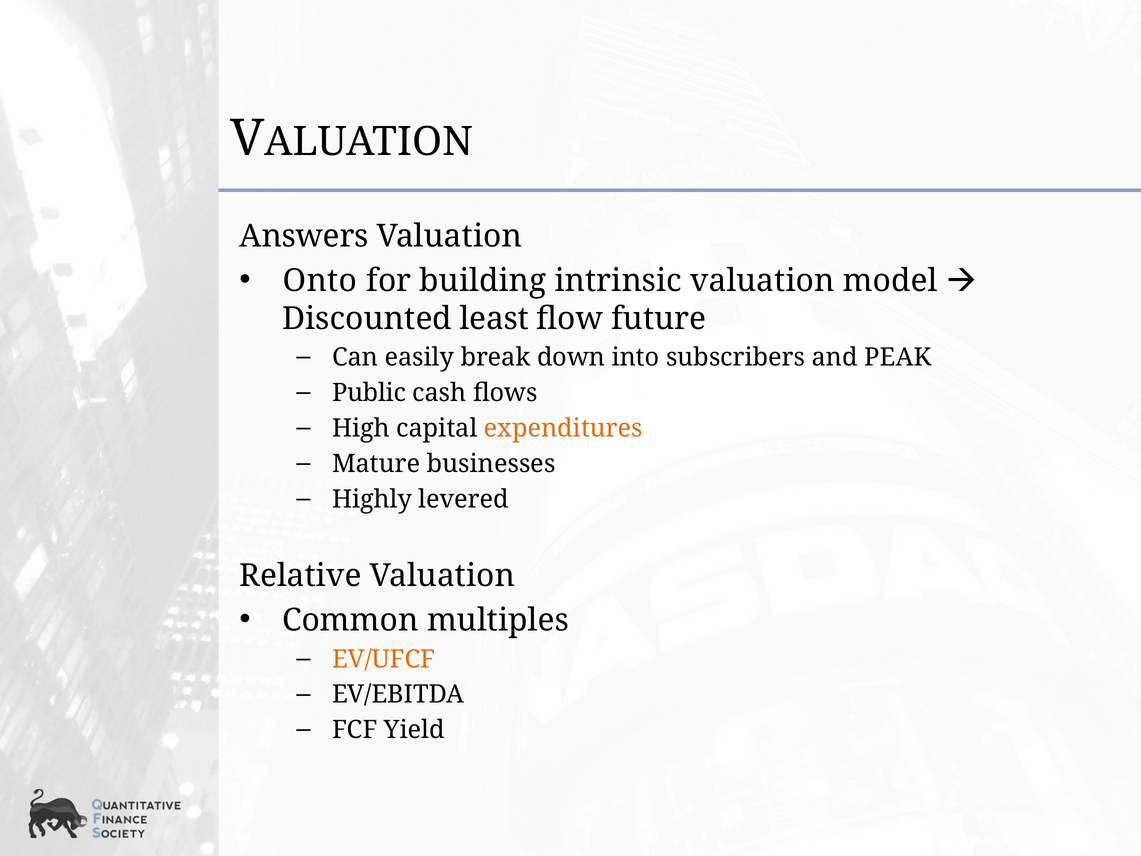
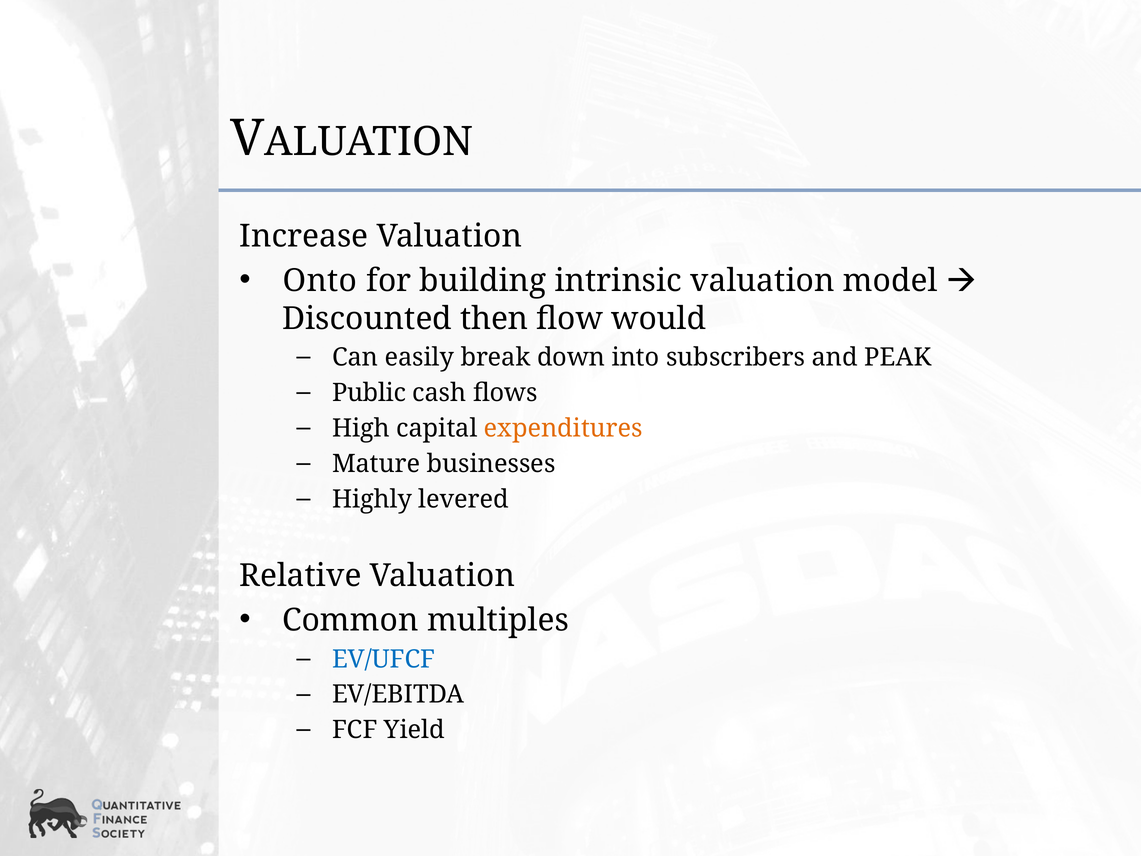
Answers: Answers -> Increase (304, 236)
least: least -> then (494, 319)
future: future -> would (659, 319)
EV/UFCF colour: orange -> blue (384, 659)
